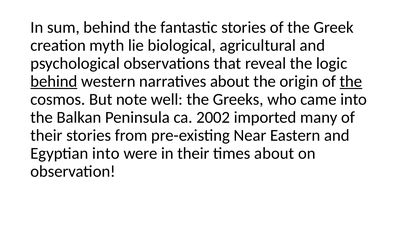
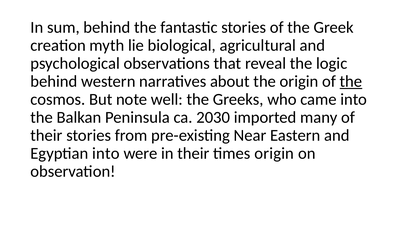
behind underline: present -> none (54, 81)
2002: 2002 -> 2030 (213, 117)
times about: about -> origin (274, 153)
